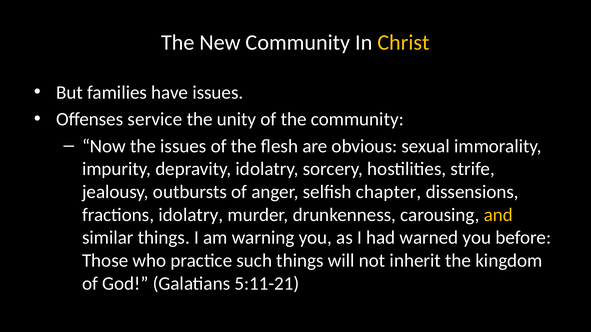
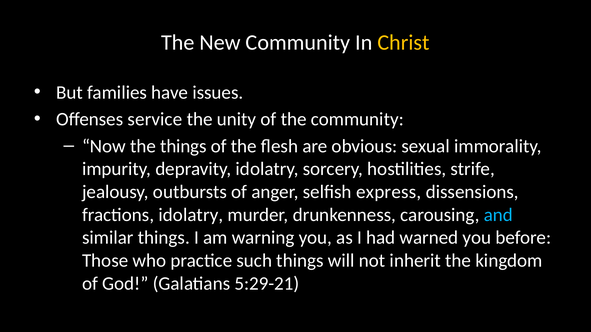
the issues: issues -> things (183, 146)
chapter: chapter -> express (389, 192)
and colour: yellow -> light blue (498, 215)
5:11-21: 5:11-21 -> 5:29-21 (267, 284)
